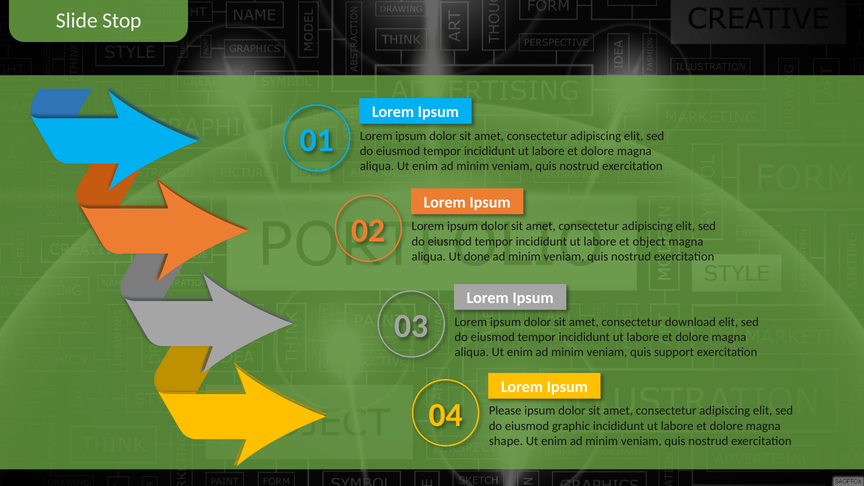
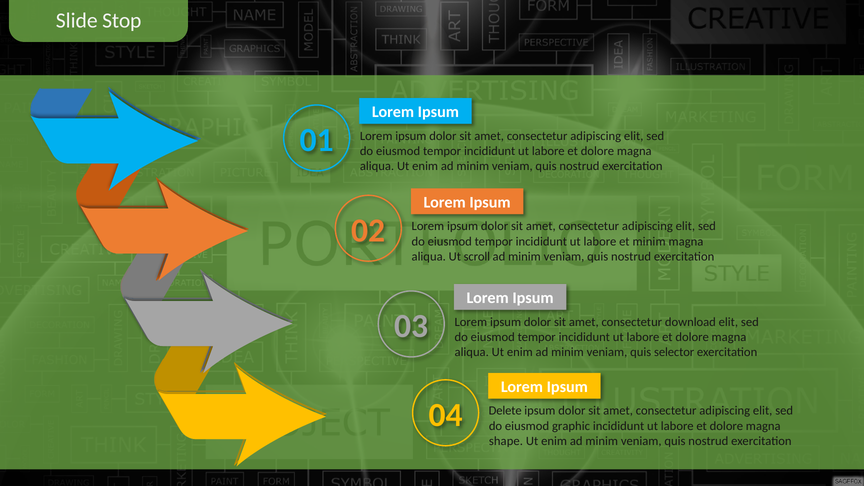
et object: object -> minim (649, 241)
done: done -> scroll (477, 256)
support: support -> selector (674, 352)
Please: Please -> Delete (505, 411)
